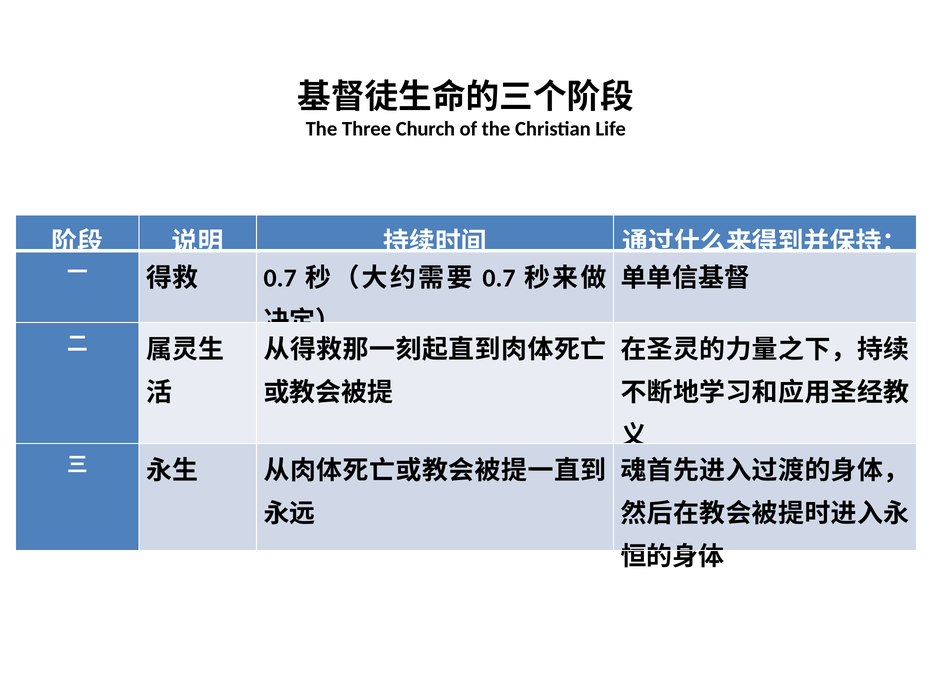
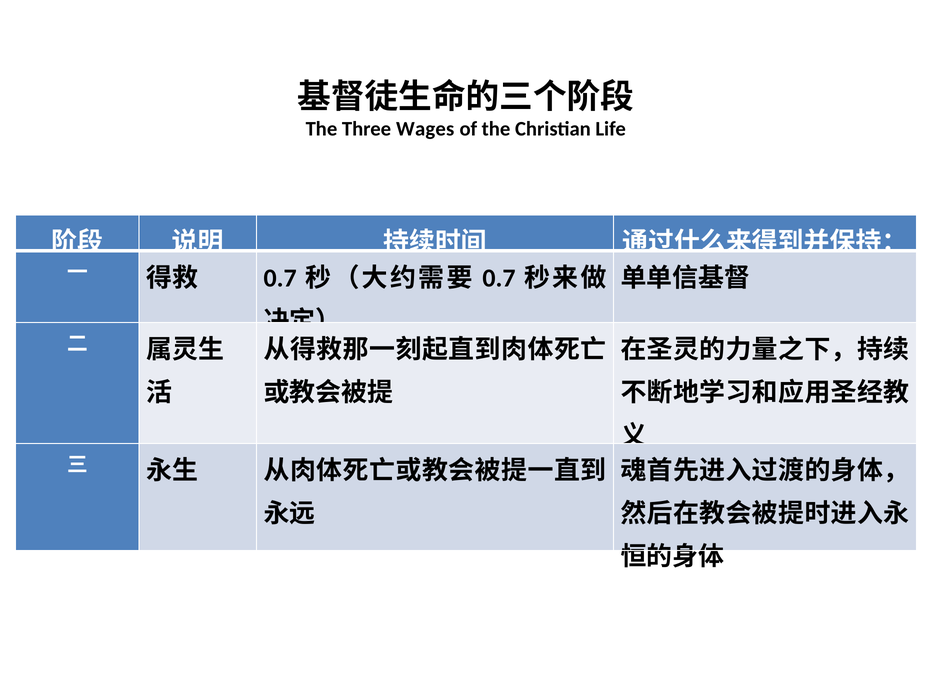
Church: Church -> Wages (425, 129)
